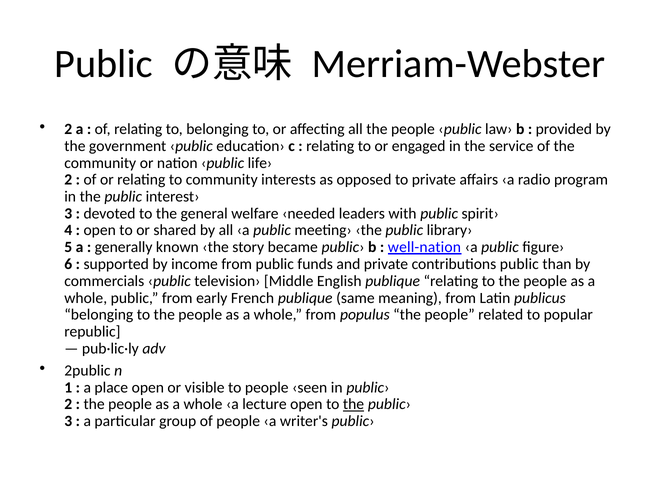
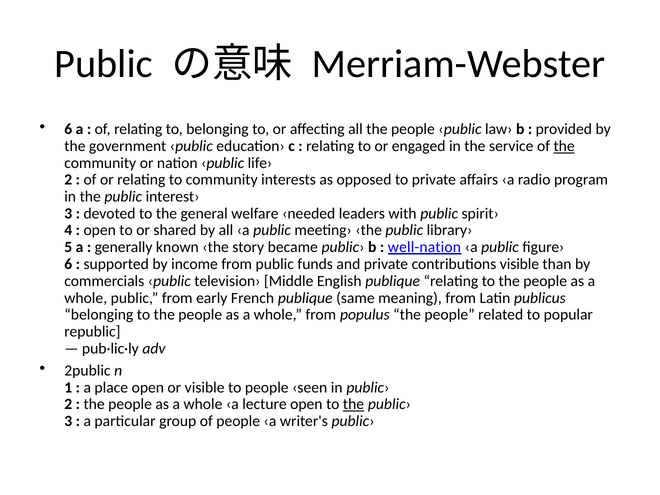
2: 2 -> 6 (68, 129)
the underline: none -> present (564, 146)
contributions public: public -> visible (519, 264)
